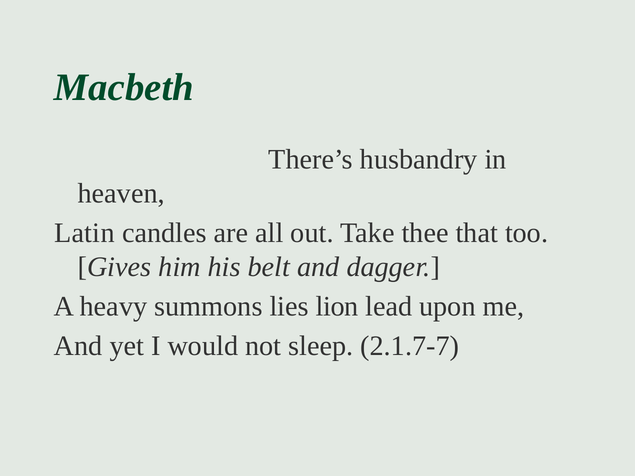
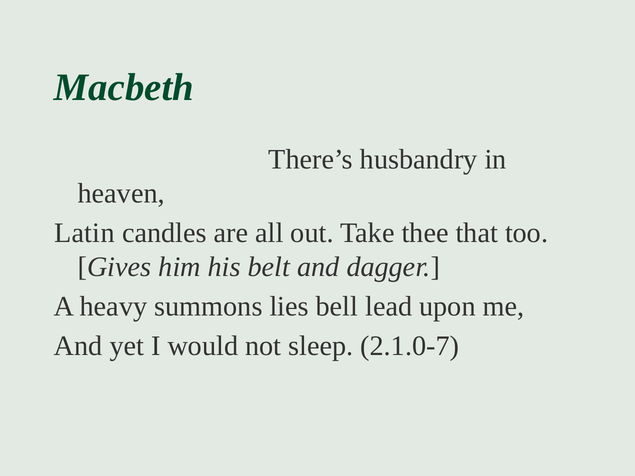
lion: lion -> bell (337, 306)
2.1.7-7: 2.1.7-7 -> 2.1.0-7 (410, 346)
